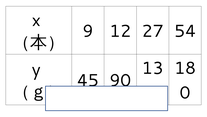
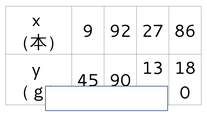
12: 12 -> 92 (120, 31)
54: 54 -> 86 (185, 31)
